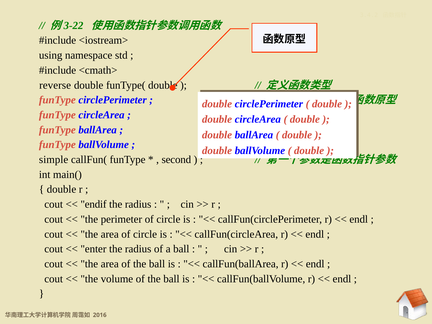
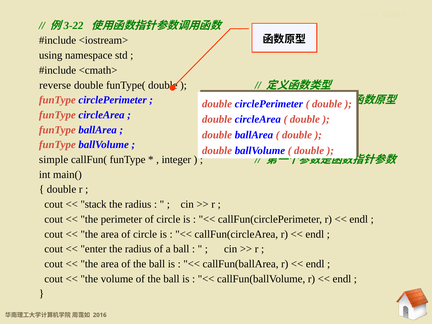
second: second -> integer (176, 160)
endif: endif -> stack (94, 204)
